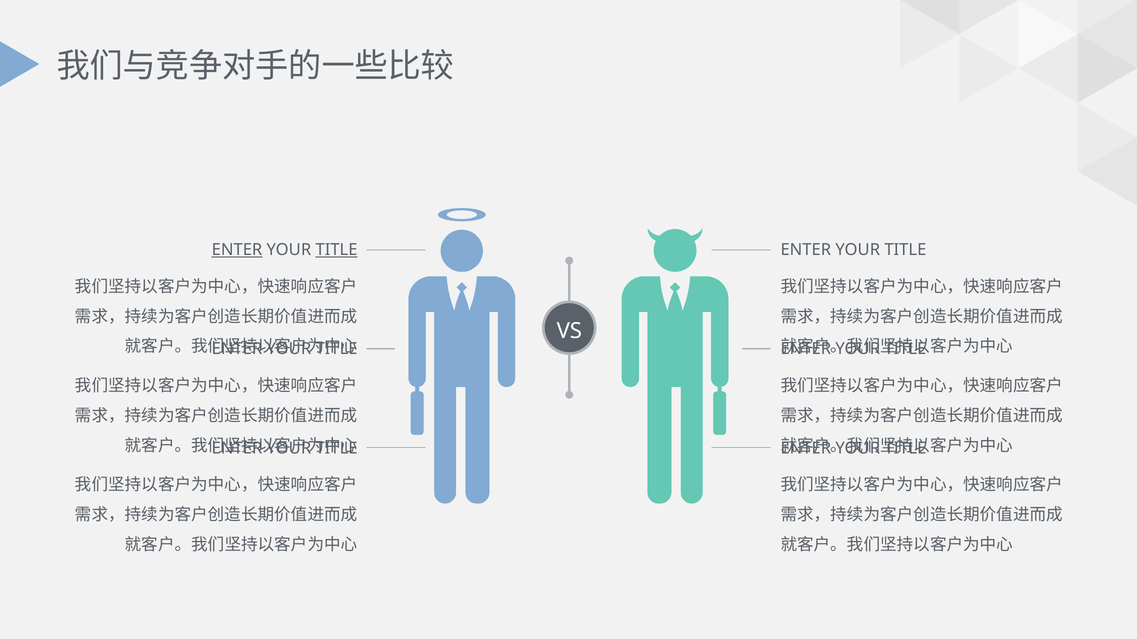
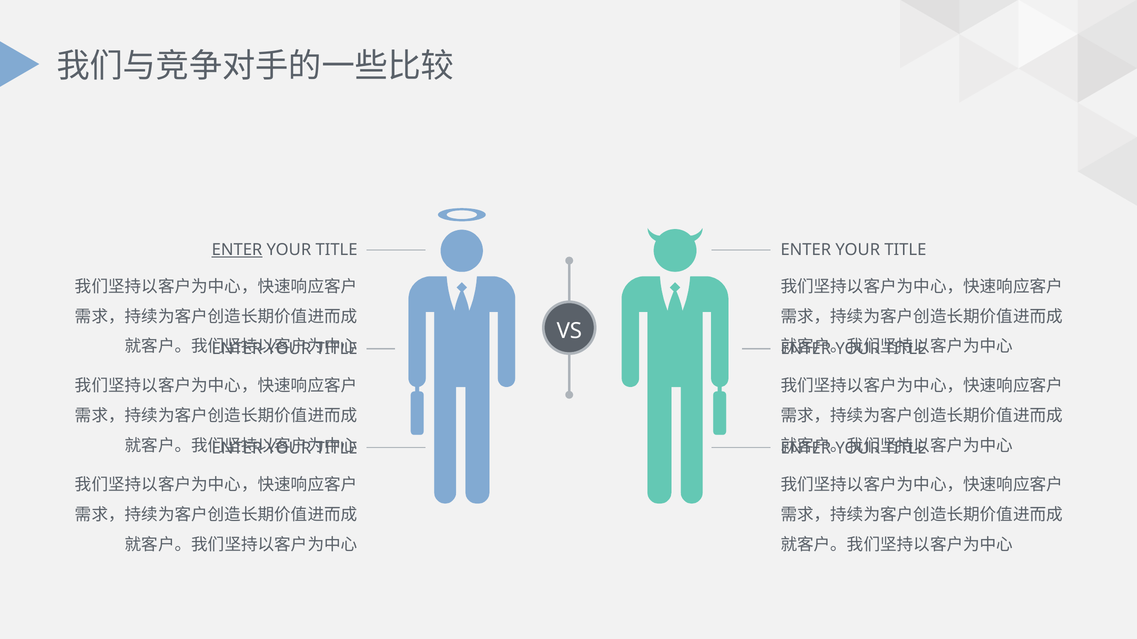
TITLE underline: present -> none (337, 250)
